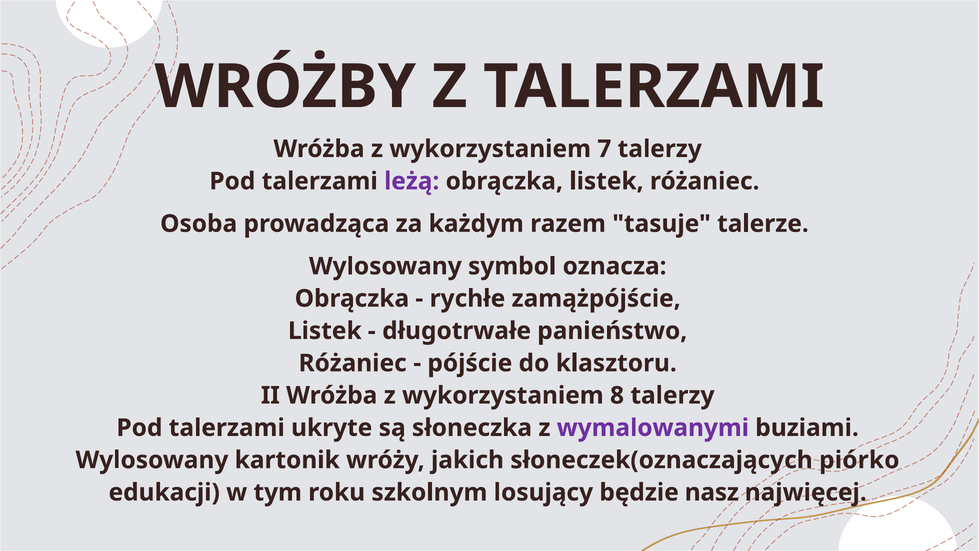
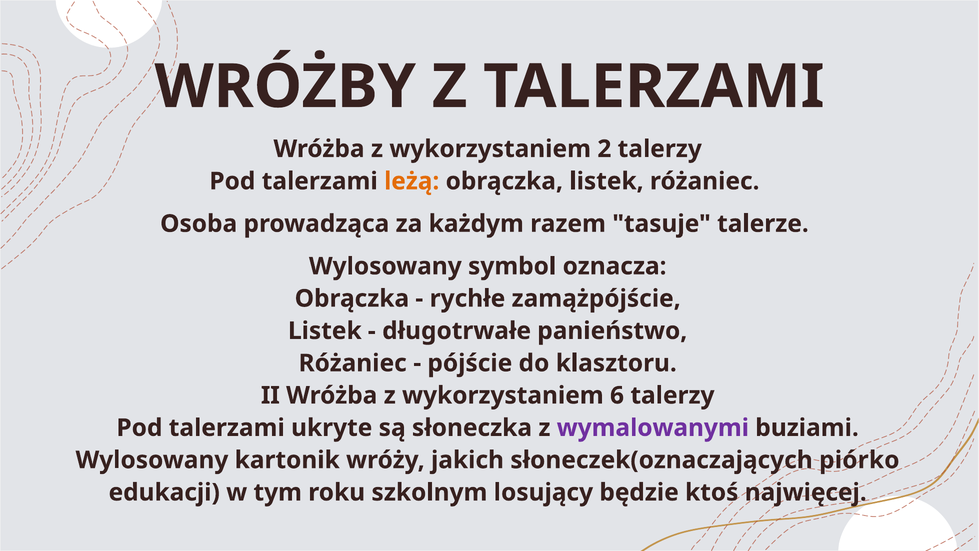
7: 7 -> 2 (604, 149)
leżą colour: purple -> orange (412, 181)
8: 8 -> 6 (617, 395)
nasz: nasz -> ktoś (712, 492)
